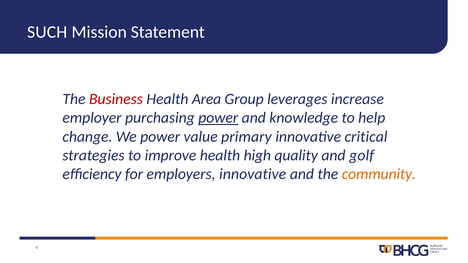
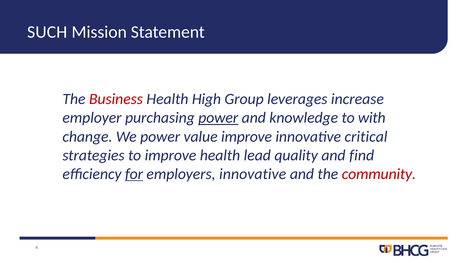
Area: Area -> High (206, 99)
help: help -> with (372, 118)
value primary: primary -> improve (247, 137)
high: high -> lead (257, 155)
golf: golf -> find (362, 155)
for underline: none -> present (134, 174)
community colour: orange -> red (379, 174)
